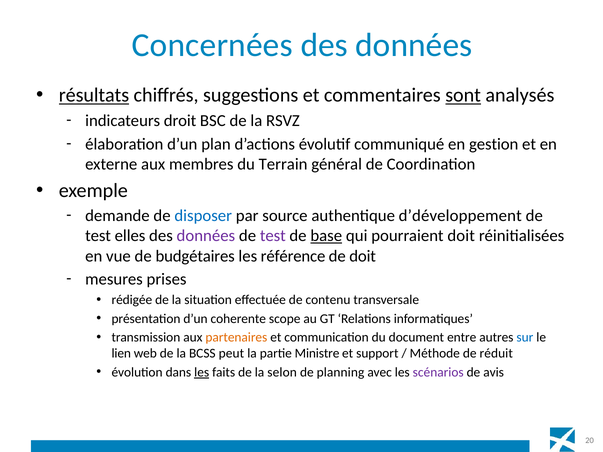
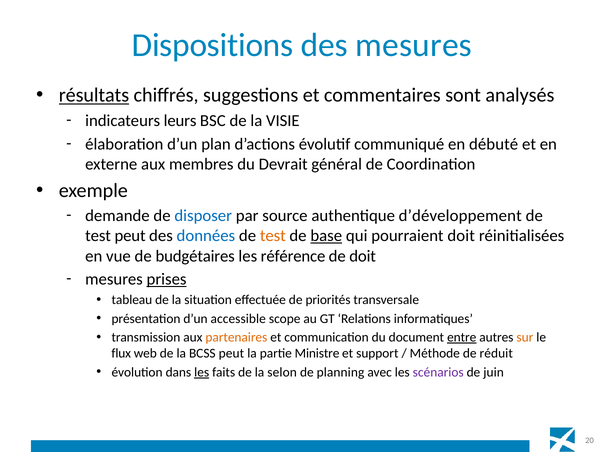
Concernées: Concernées -> Dispositions (213, 45)
données: données -> mesures (414, 45)
sont underline: present -> none (463, 95)
droit: droit -> leurs (180, 121)
RSVZ: RSVZ -> VISIE (283, 121)
gestion: gestion -> débuté (494, 144)
Terrain: Terrain -> Devrait (283, 164)
test elles: elles -> peut (130, 236)
données colour: purple -> blue (206, 236)
test colour: purple -> orange (273, 236)
prises underline: none -> present (167, 280)
rédigée: rédigée -> tableau (132, 300)
contenu: contenu -> priorités (328, 300)
coherente: coherente -> accessible (238, 319)
entre underline: none -> present (462, 338)
sur colour: blue -> orange (525, 338)
lien: lien -> flux (121, 354)
avis: avis -> juin (494, 372)
